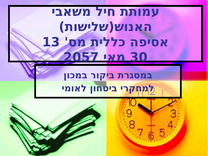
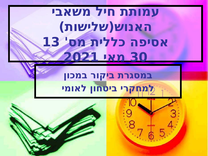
2057: 2057 -> 2021 (81, 57)
